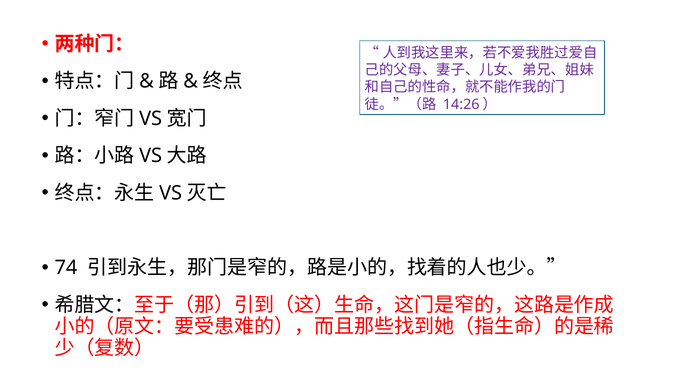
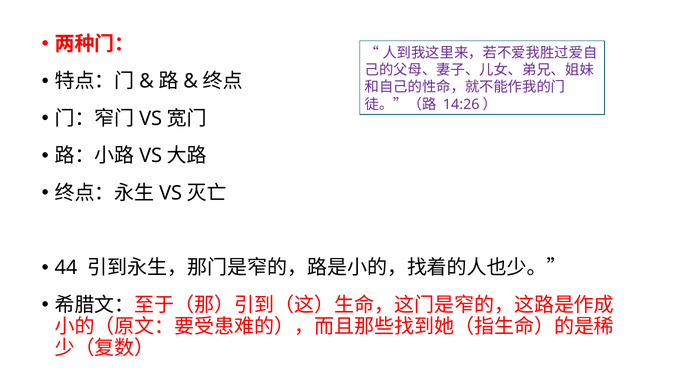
74: 74 -> 44 (66, 268)
